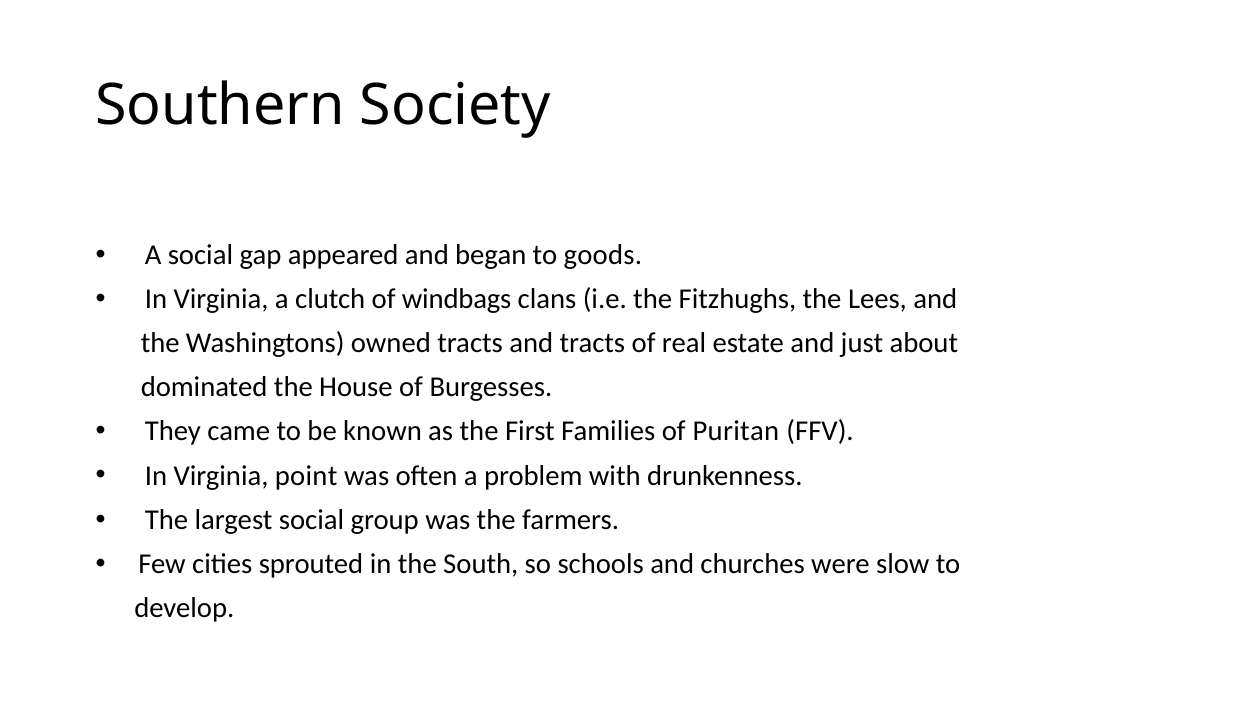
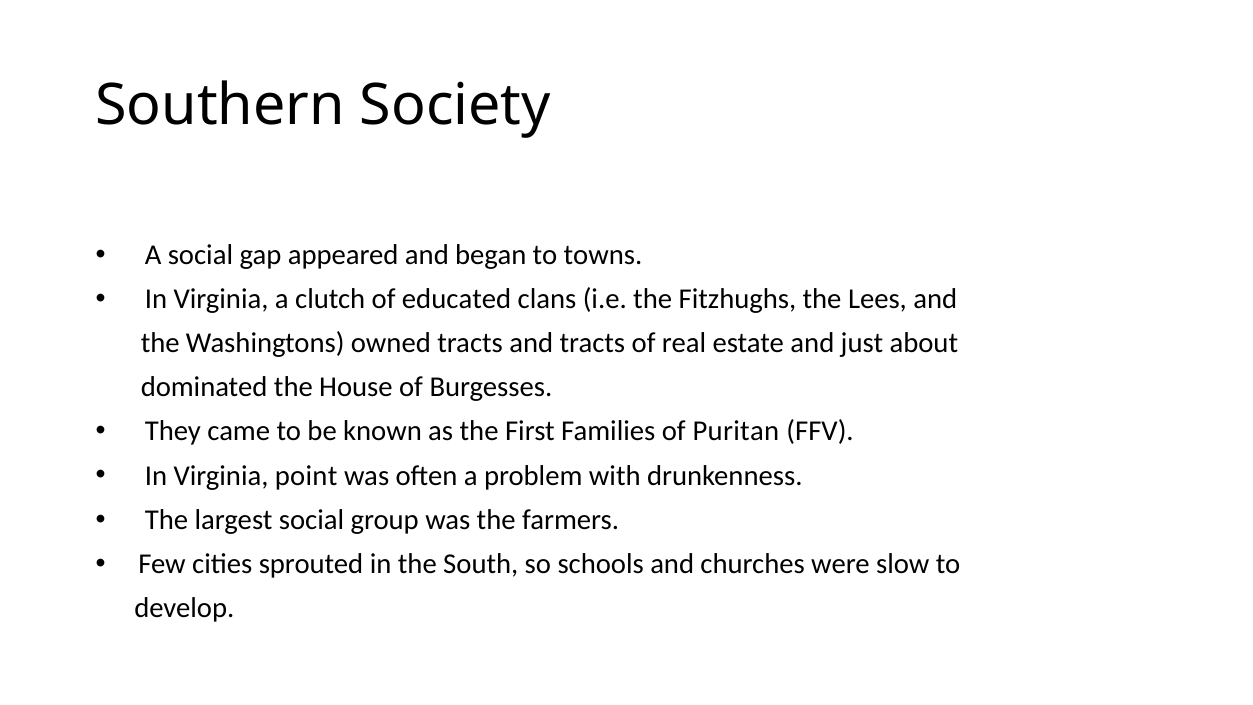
goods: goods -> towns (603, 255)
windbags: windbags -> educated (457, 299)
